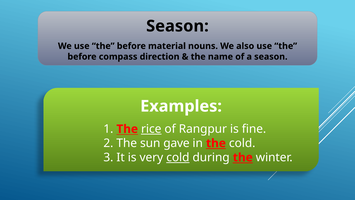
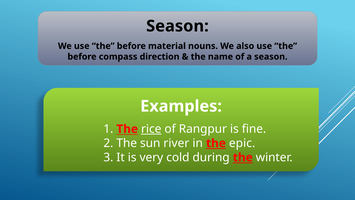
gave: gave -> river (176, 143)
the cold: cold -> epic (242, 143)
cold underline: present -> none (178, 157)
